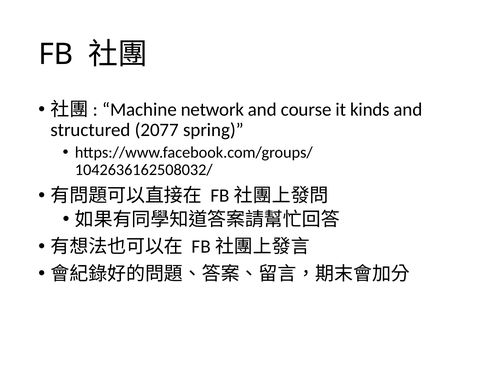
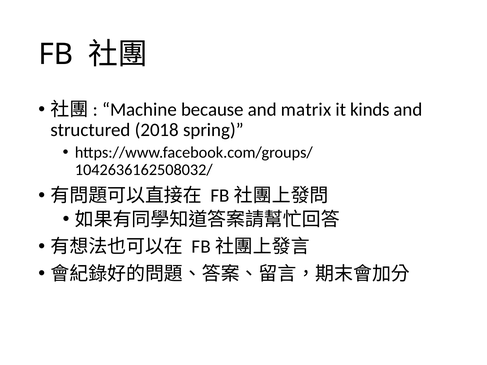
network: network -> because (212, 110)
course: course -> matrix (306, 110)
2077: 2077 -> 2018 (157, 130)
